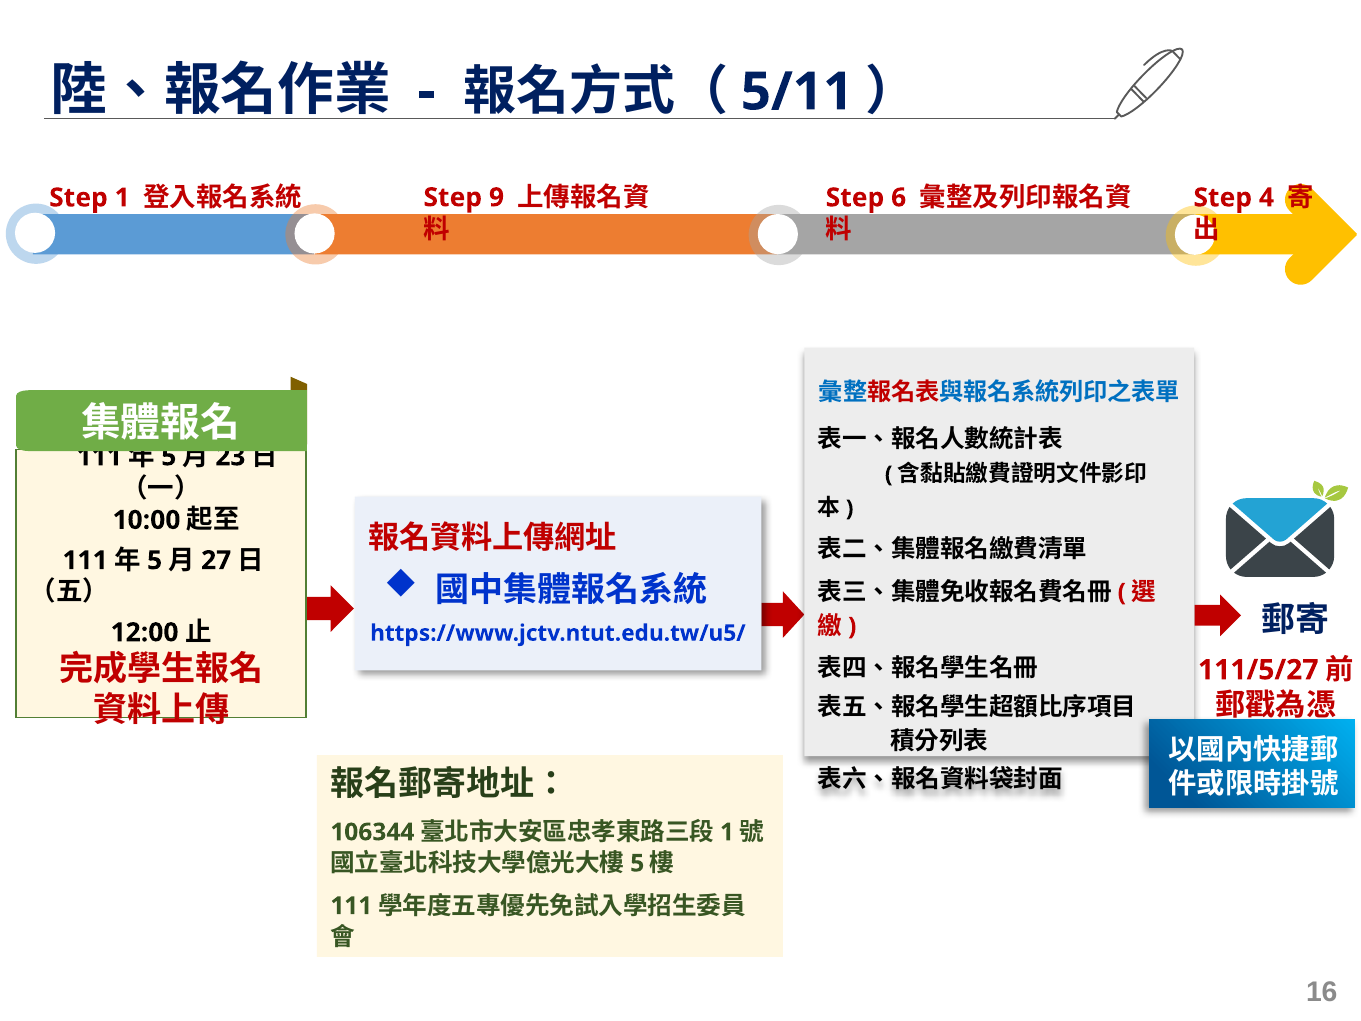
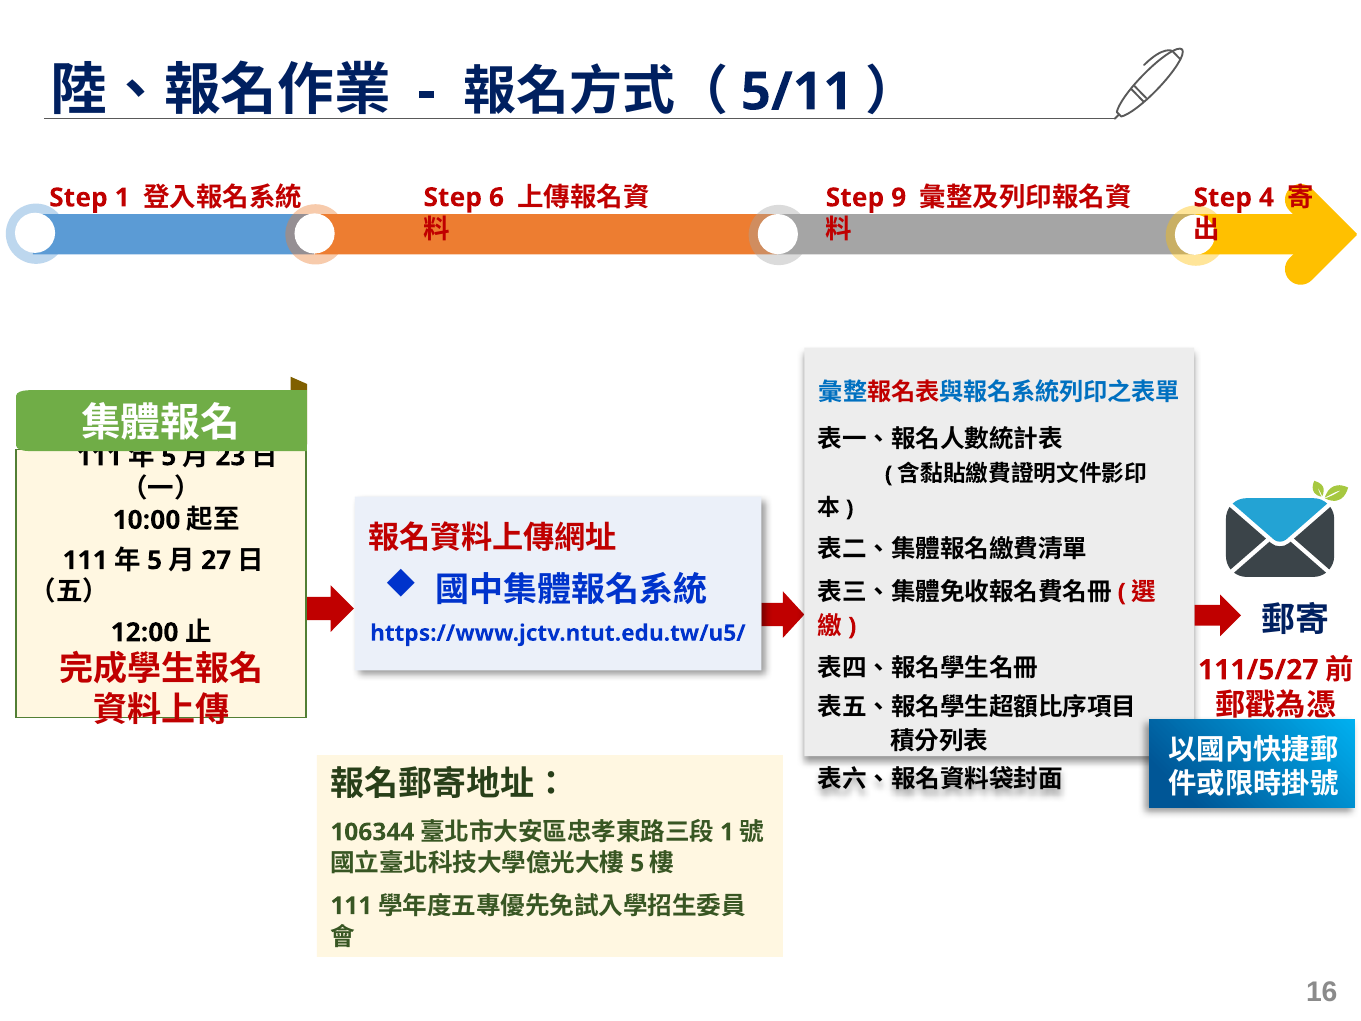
9: 9 -> 6 (496, 197)
6: 6 -> 9 (899, 198)
